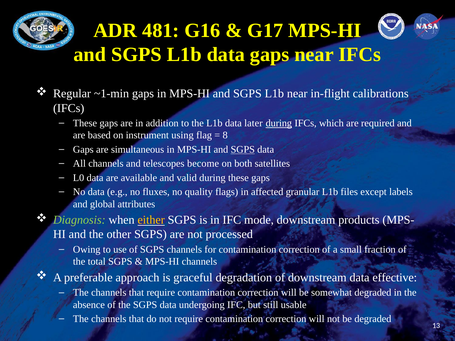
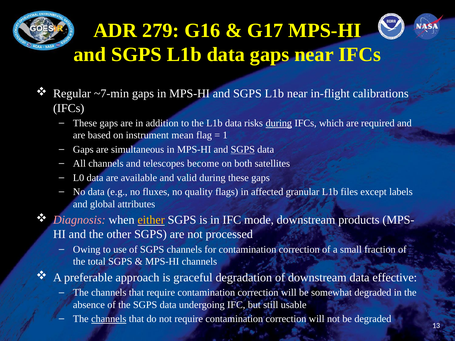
481: 481 -> 279 (161, 30)
~1-min: ~1-min -> ~7-min (111, 94)
later: later -> risks (254, 123)
using: using -> mean (183, 135)
8: 8 -> 1 (225, 135)
Diagnosis colour: light green -> pink (79, 220)
channels underline: none -> present (109, 319)
